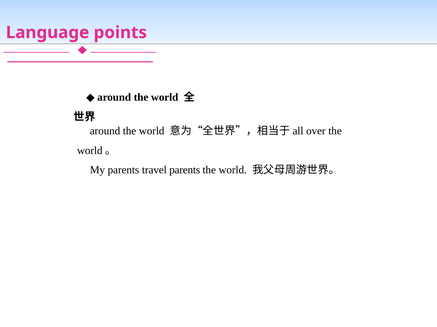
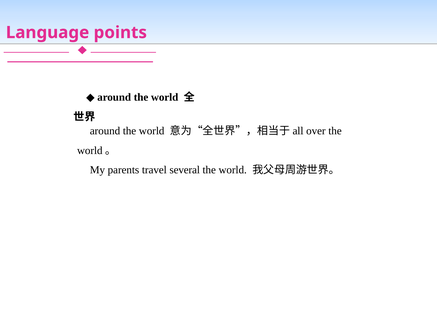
travel parents: parents -> several (185, 170)
